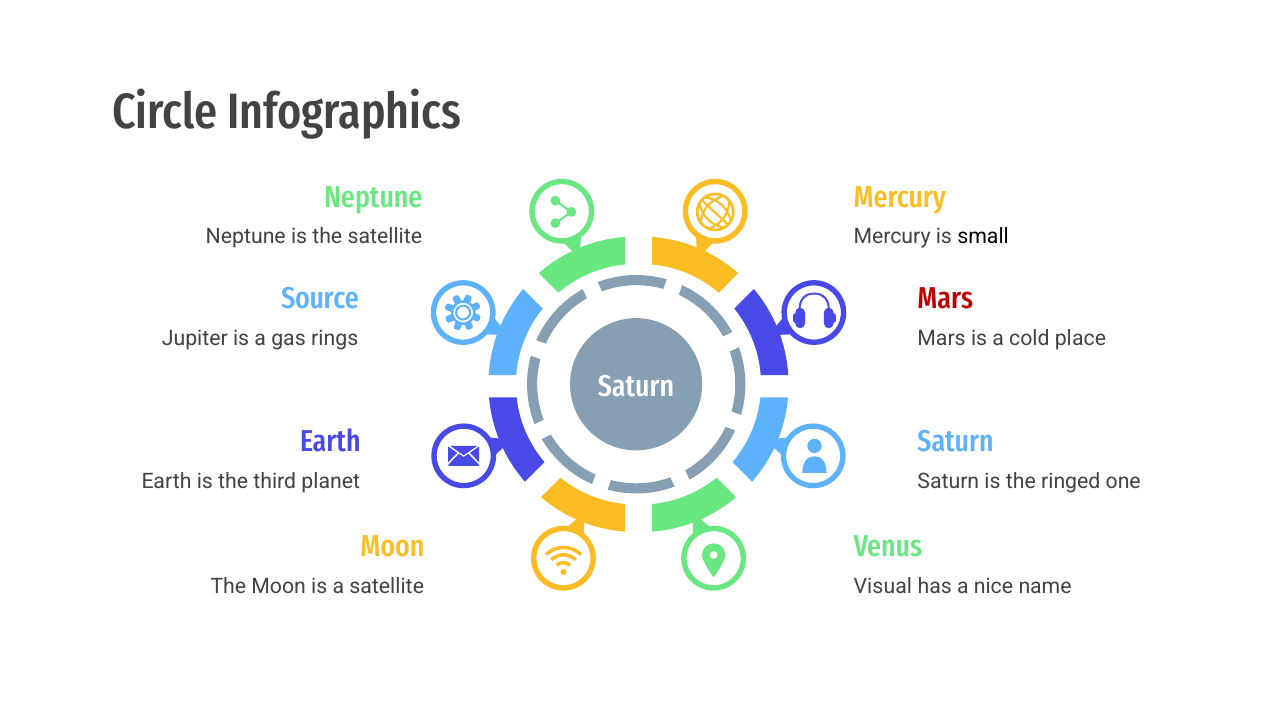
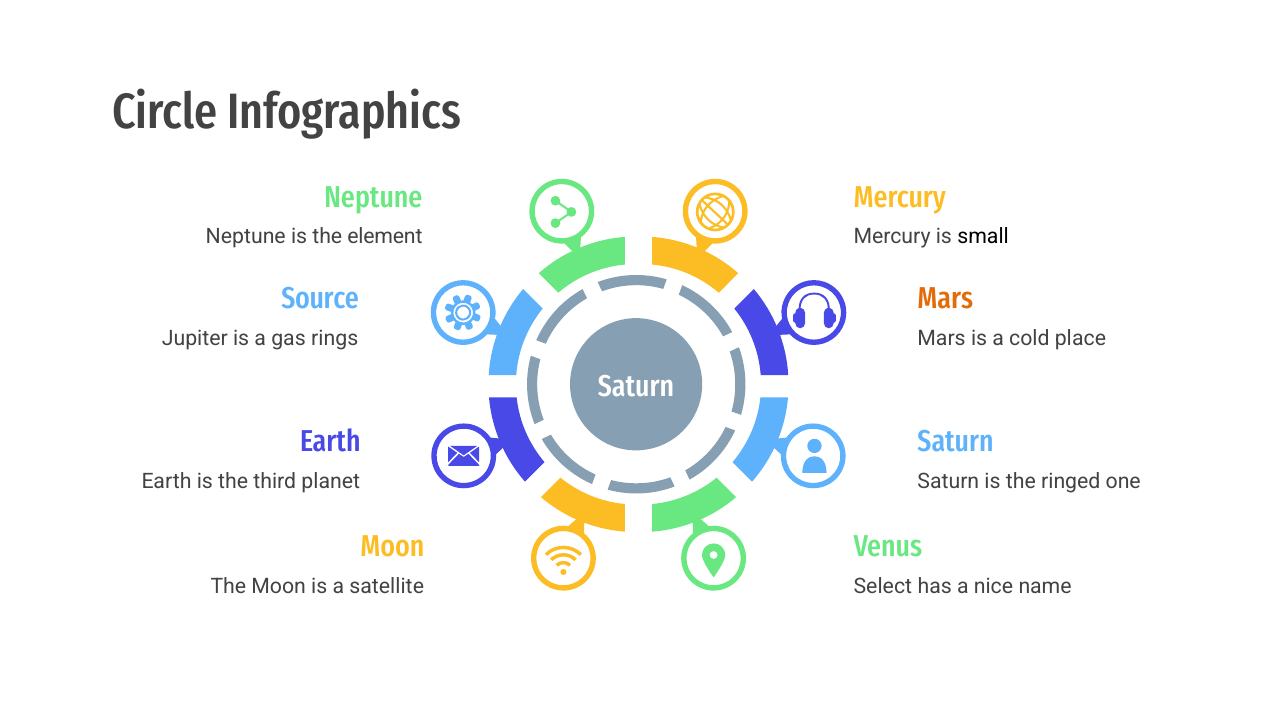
the satellite: satellite -> element (385, 237)
Mars colour: red -> orange (945, 299)
Visual: Visual -> Select (883, 586)
